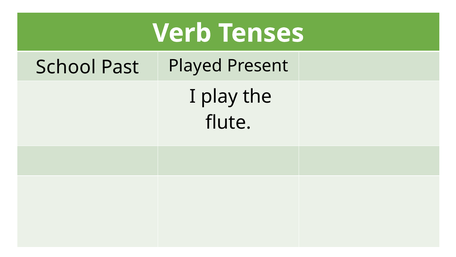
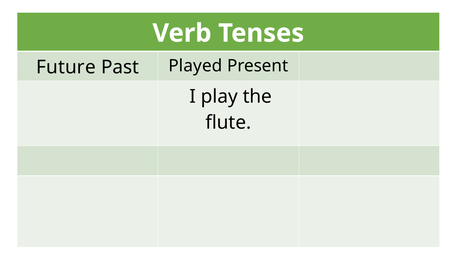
School: School -> Future (66, 67)
